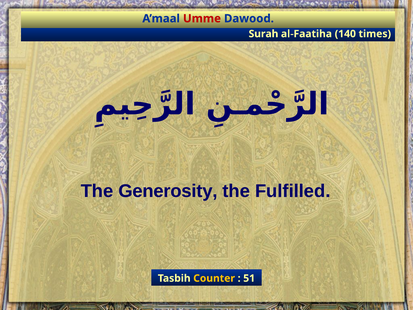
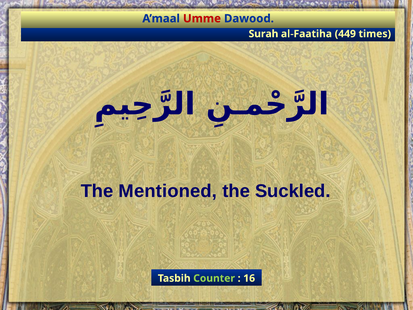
140: 140 -> 449 (345, 34)
Generosity: Generosity -> Mentioned (168, 191)
Fulfilled: Fulfilled -> Suckled (293, 191)
Counter colour: yellow -> light green (214, 278)
51: 51 -> 16 (249, 278)
